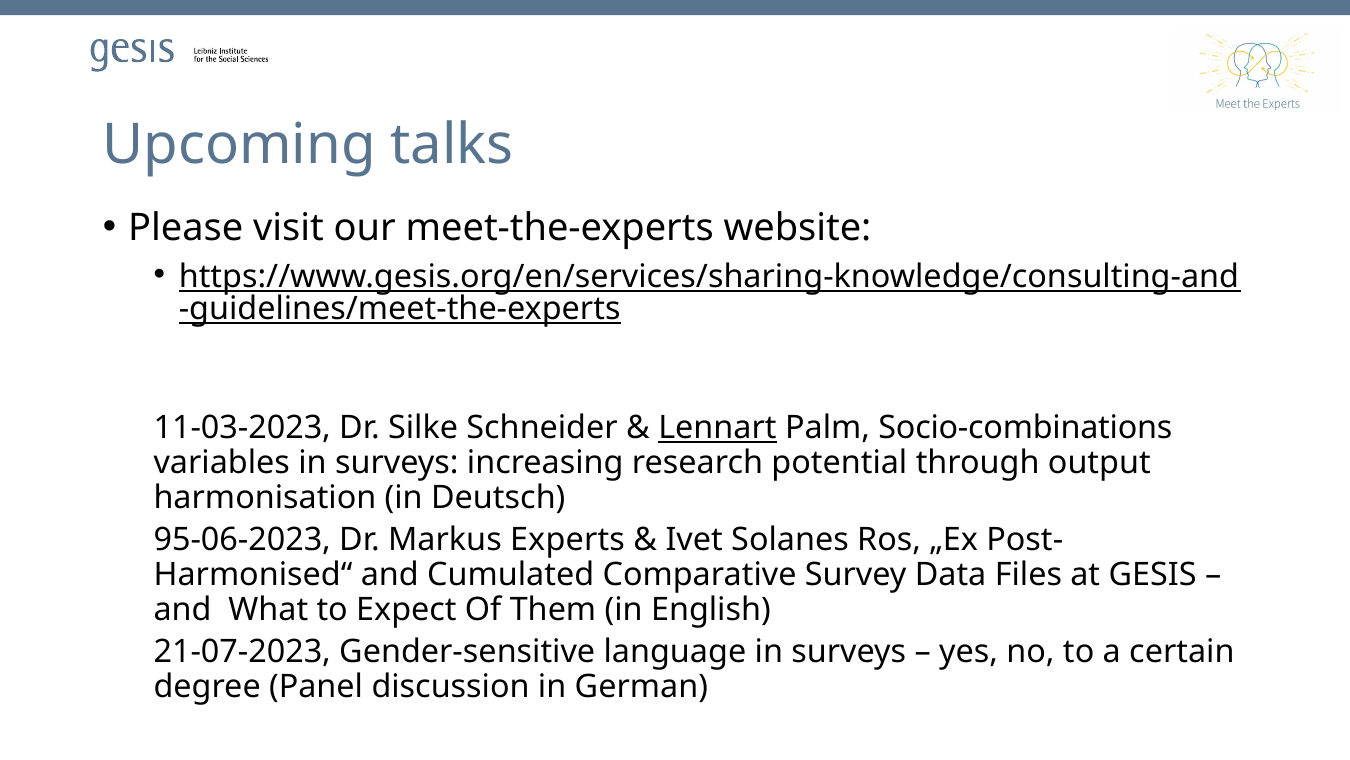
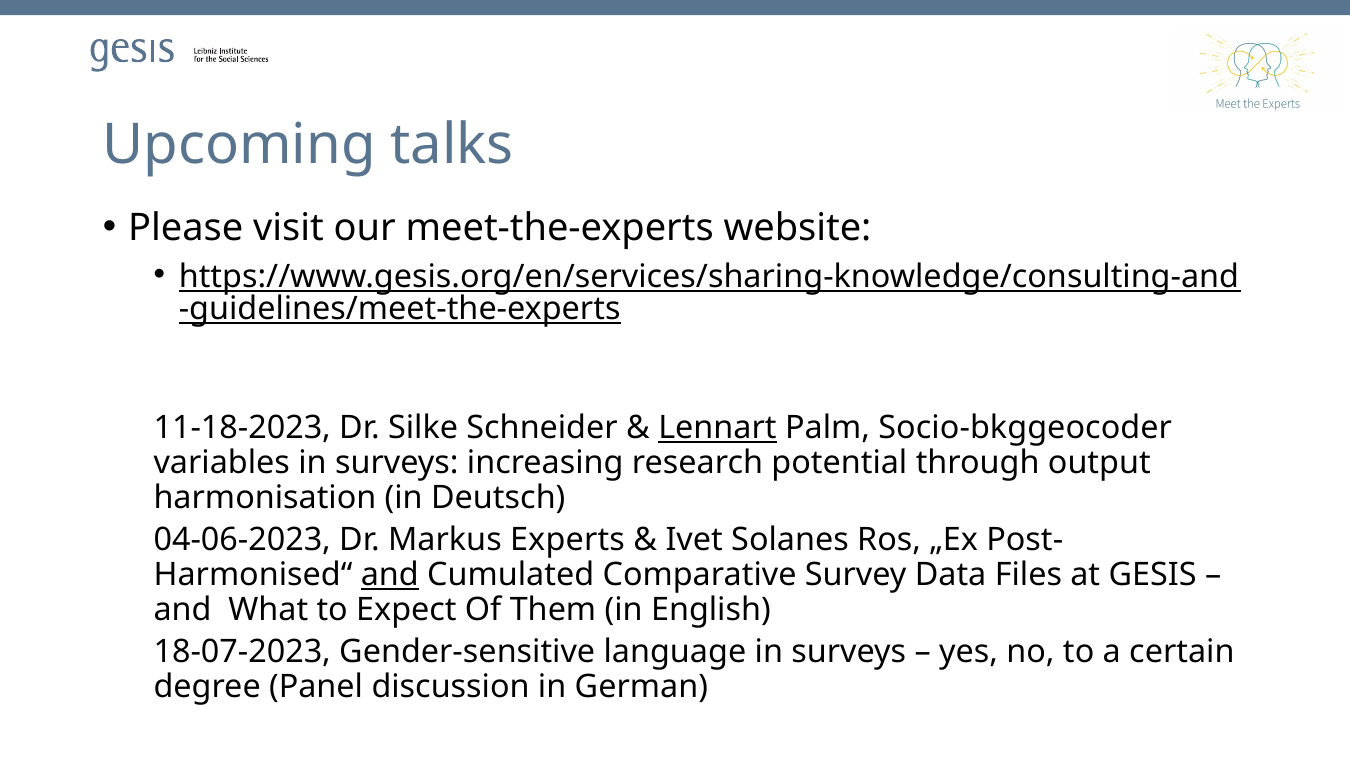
11-03-2023: 11-03-2023 -> 11-18-2023 (242, 428)
Socio-combinations: Socio-combinations -> Socio-bkggeocoder (1025, 428)
95-06-2023: 95-06-2023 -> 04-06-2023 (242, 540)
and underline: none -> present (390, 574)
21-07-2023: 21-07-2023 -> 18-07-2023 (242, 651)
